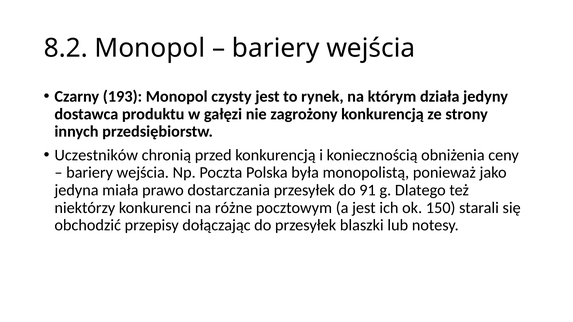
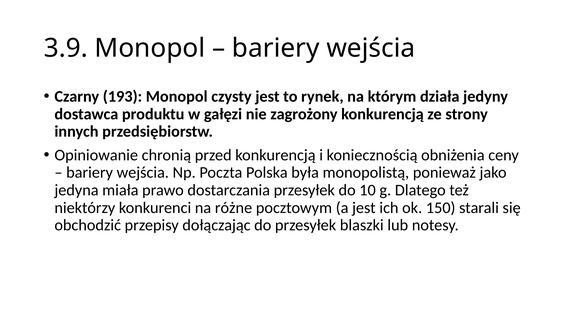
8.2: 8.2 -> 3.9 (66, 48)
Uczestników: Uczestników -> Opiniowanie (96, 155)
91: 91 -> 10 (368, 190)
